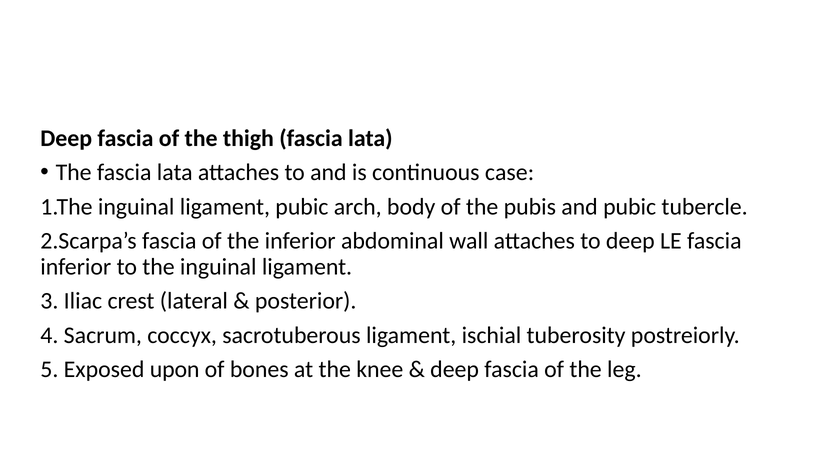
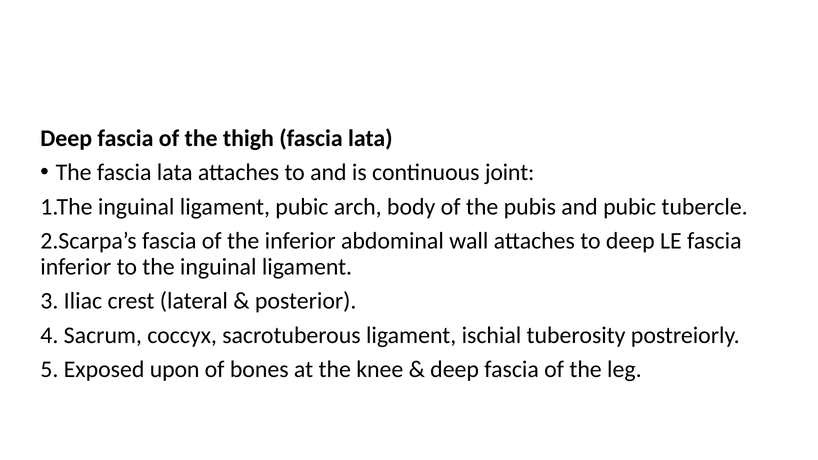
case: case -> joint (510, 173)
